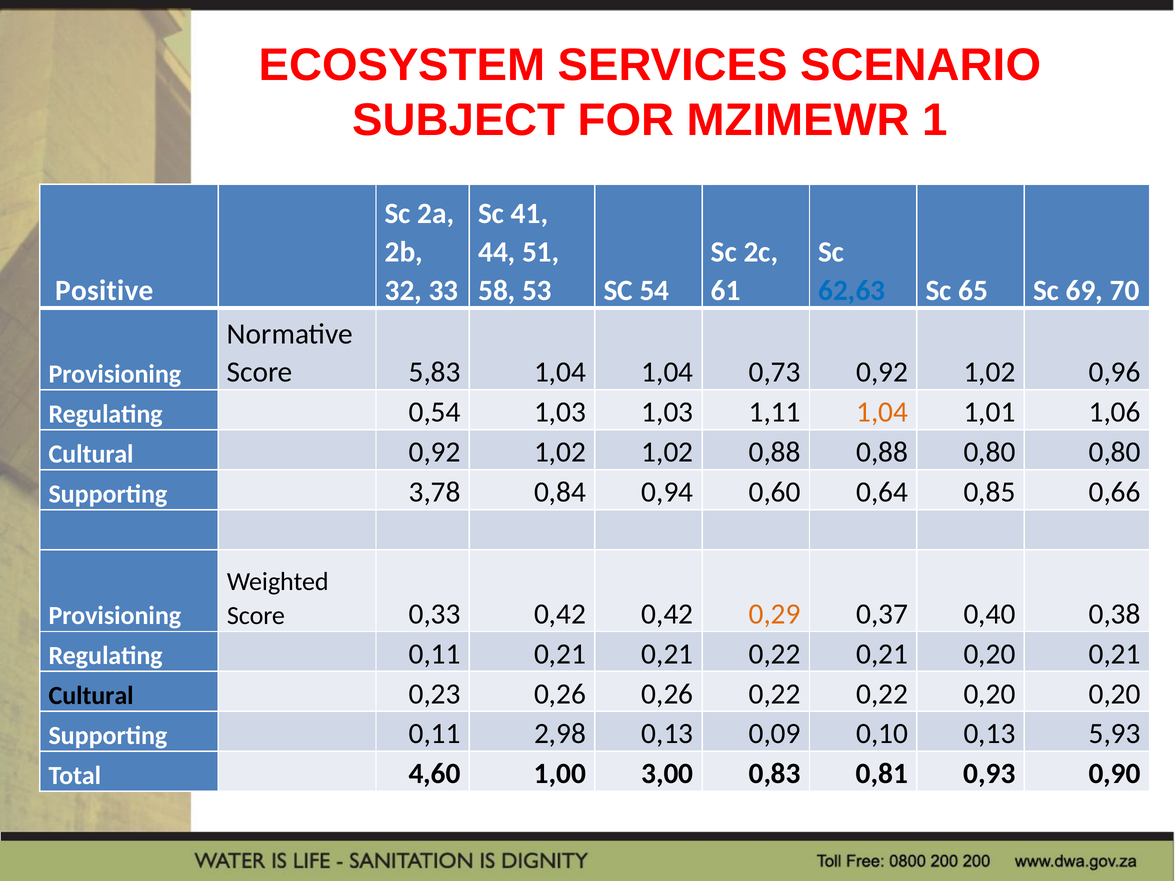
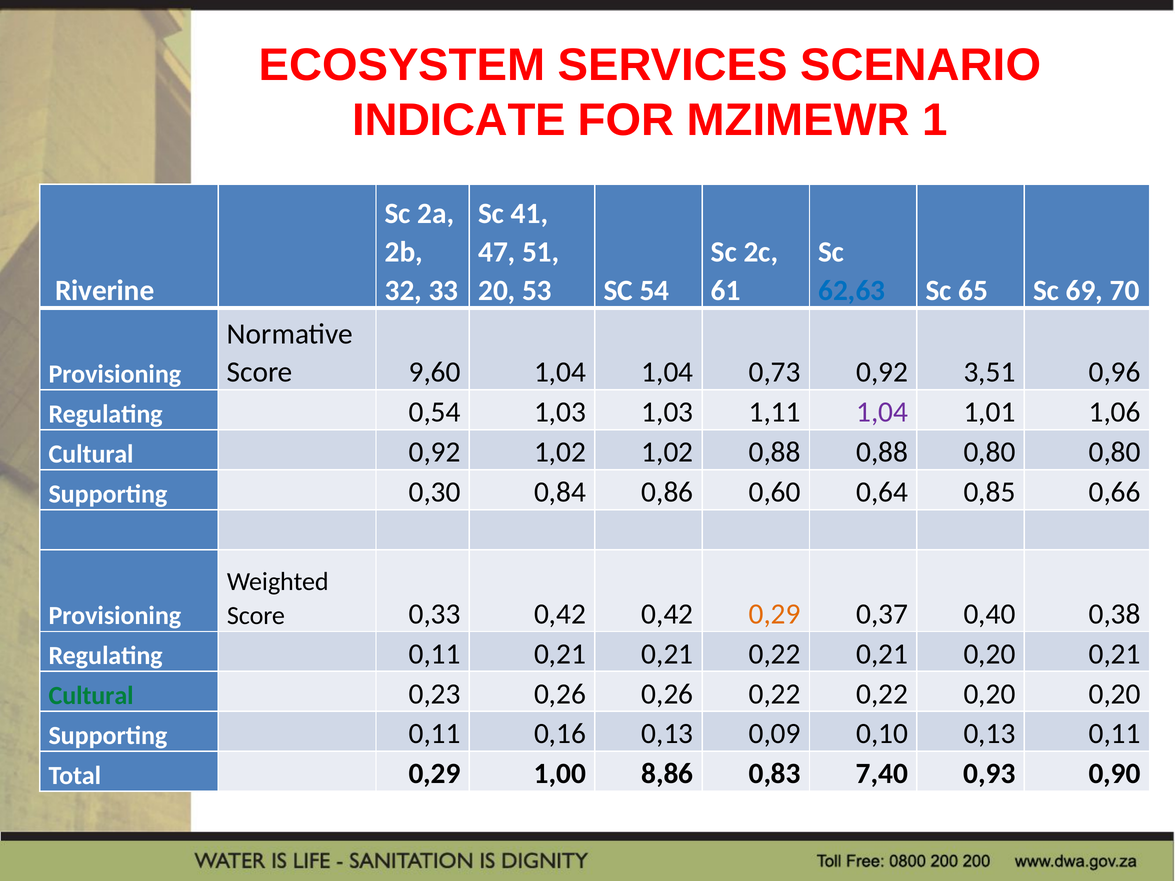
SUBJECT: SUBJECT -> INDICATE (459, 120)
44: 44 -> 47 (497, 252)
Positive: Positive -> Riverine (105, 291)
58: 58 -> 20 (497, 291)
5,83: 5,83 -> 9,60 (435, 372)
0,73 0,92 1,02: 1,02 -> 3,51 (990, 372)
1,04 colour: orange -> purple (882, 412)
3,78: 3,78 -> 0,30 (435, 492)
0,94: 0,94 -> 0,86 (667, 492)
Cultural colour: black -> green (91, 696)
2,98: 2,98 -> 0,16 (560, 734)
0,13 5,93: 5,93 -> 0,11 (1115, 734)
Total 4,60: 4,60 -> 0,29 (435, 774)
3,00: 3,00 -> 8,86 (667, 774)
0,81: 0,81 -> 7,40 (882, 774)
